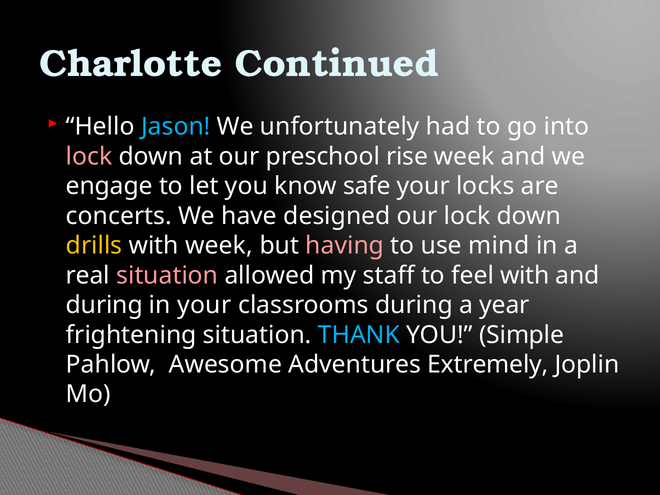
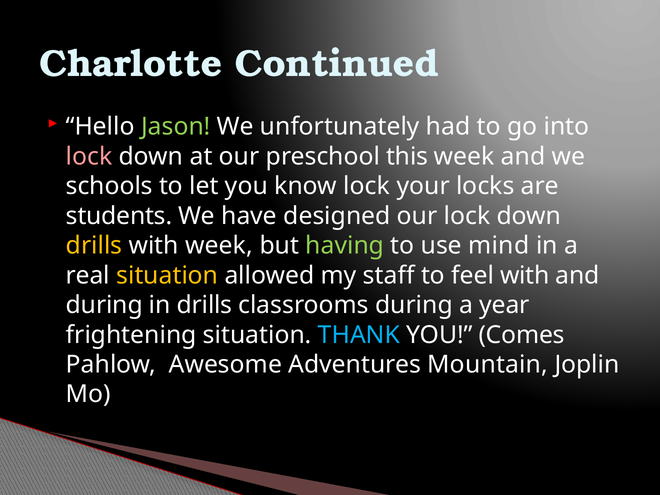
Jason colour: light blue -> light green (176, 127)
rise: rise -> this (407, 156)
engage: engage -> schools (109, 186)
know safe: safe -> lock (367, 186)
concerts: concerts -> students (119, 216)
having colour: pink -> light green (345, 246)
situation colour: pink -> yellow (167, 275)
in your: your -> drills (205, 305)
Simple: Simple -> Comes (522, 335)
Extremely: Extremely -> Mountain (488, 365)
